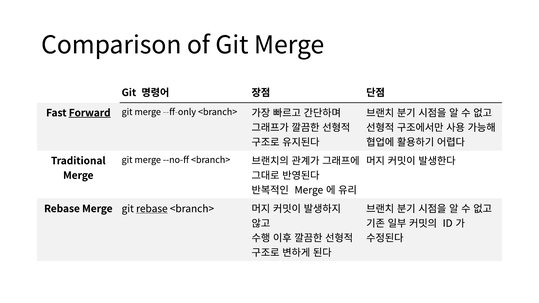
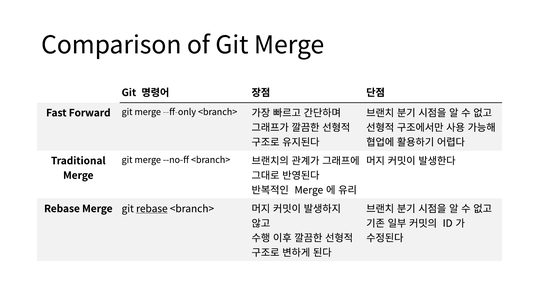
Forward underline: present -> none (90, 113)
